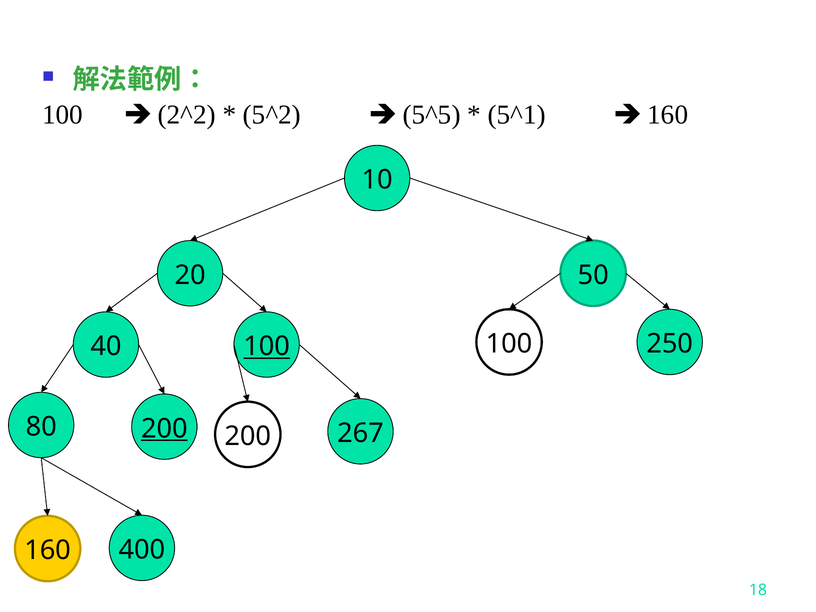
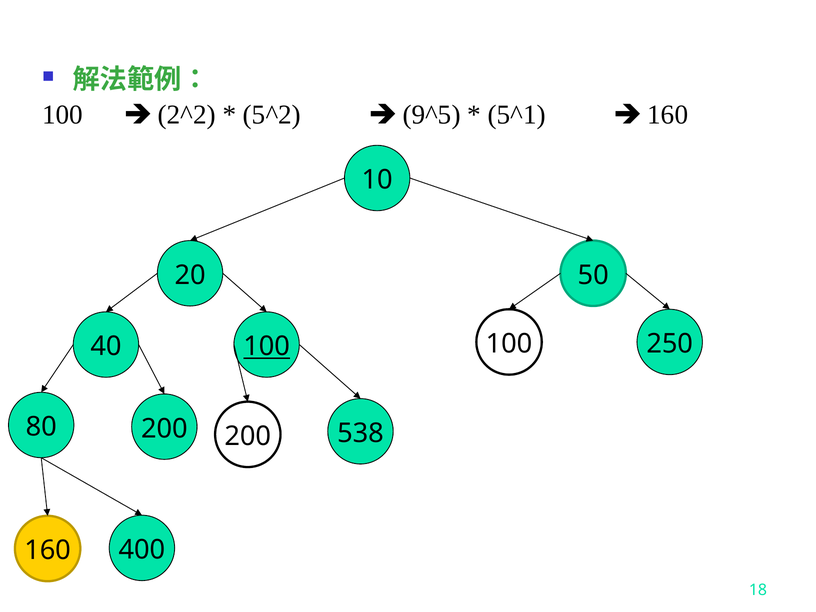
5^5: 5^5 -> 9^5 (432, 115)
200 underline: present -> none (164, 429)
267: 267 -> 538 (360, 433)
